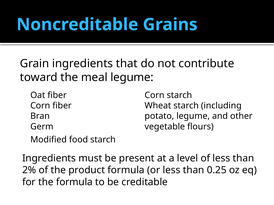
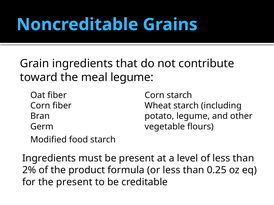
the formula: formula -> present (74, 182)
